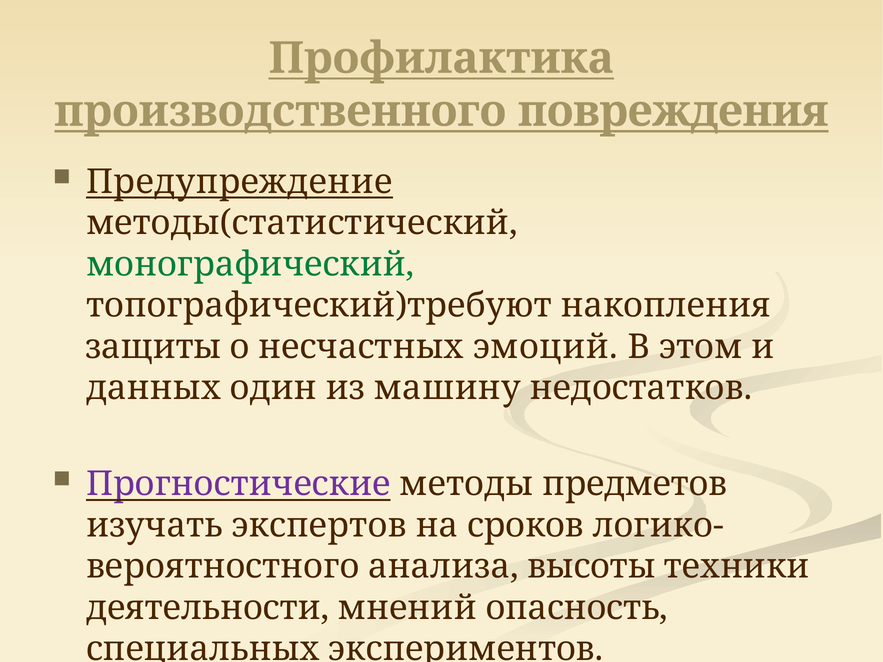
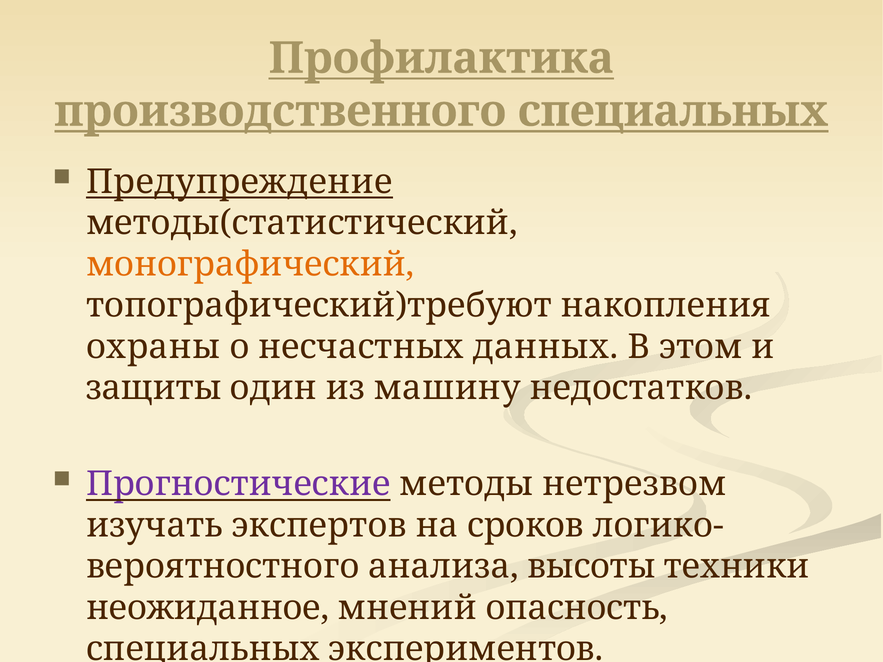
производственного повреждения: повреждения -> специальных (673, 111)
монографический colour: green -> orange (250, 264)
защиты: защиты -> охраны (153, 347)
эмоций: эмоций -> данных (546, 347)
данных: данных -> защиты (154, 388)
предметов: предметов -> нетрезвом (634, 484)
деятельности: деятельности -> неожиданное (208, 608)
